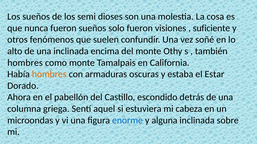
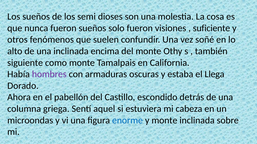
hombres: hombres -> siguiente (25, 63)
hombres colour: orange -> purple (49, 74)
Estar: Estar -> Llega (215, 74)
y alguna: alguna -> monte (164, 121)
